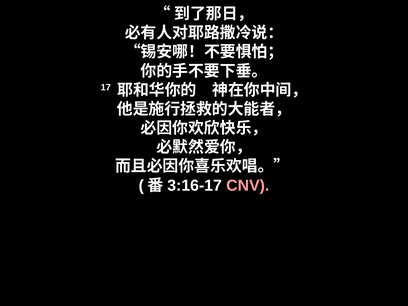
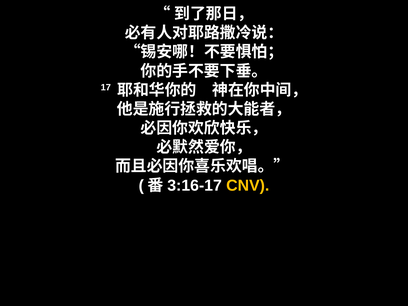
CNV colour: pink -> yellow (248, 185)
